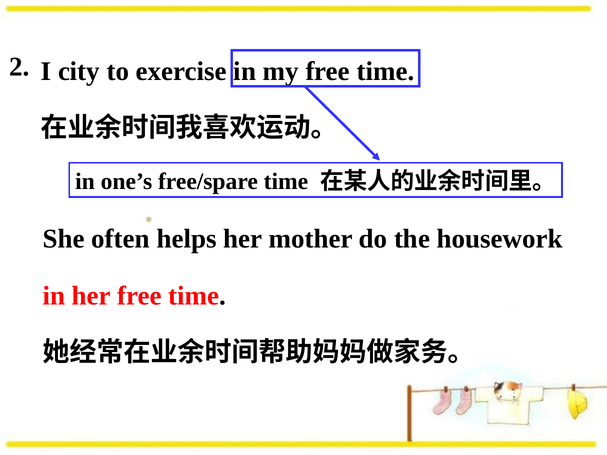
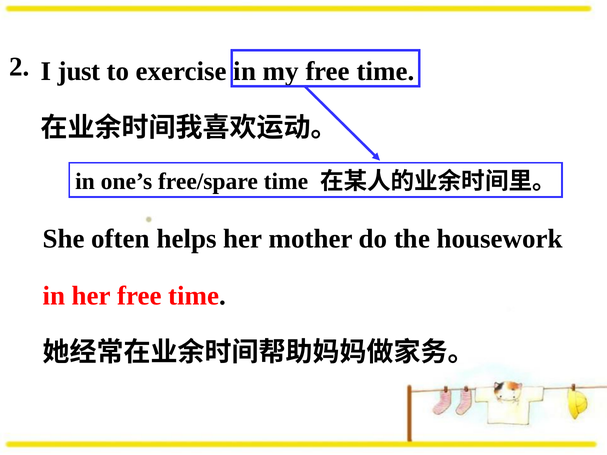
city: city -> just (79, 71)
